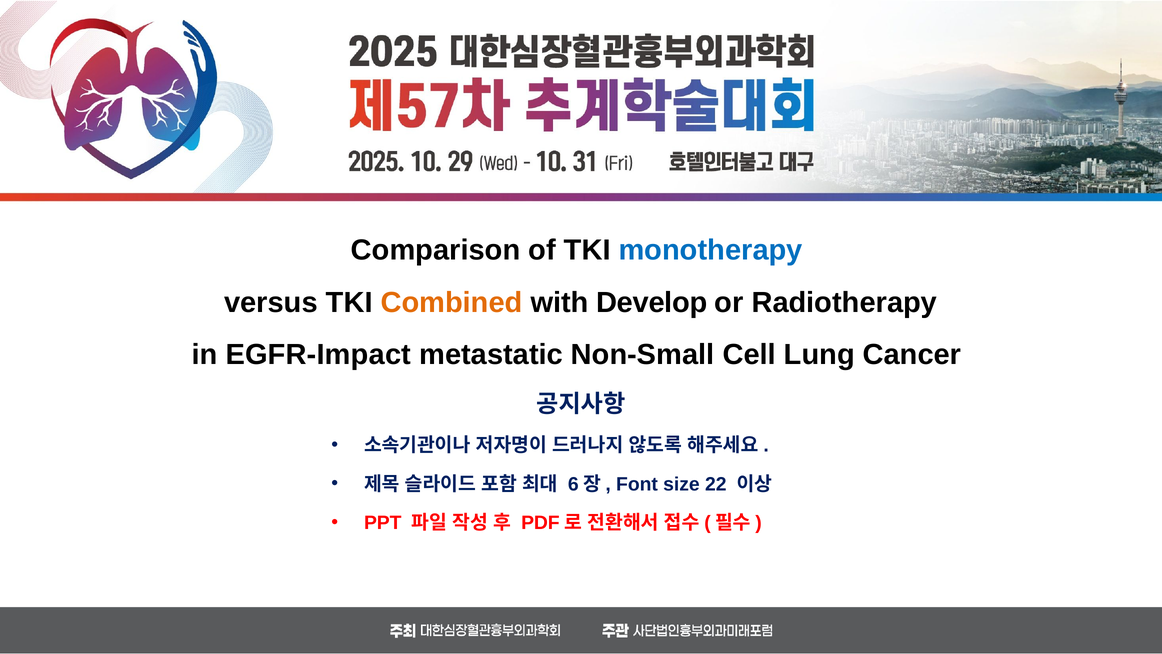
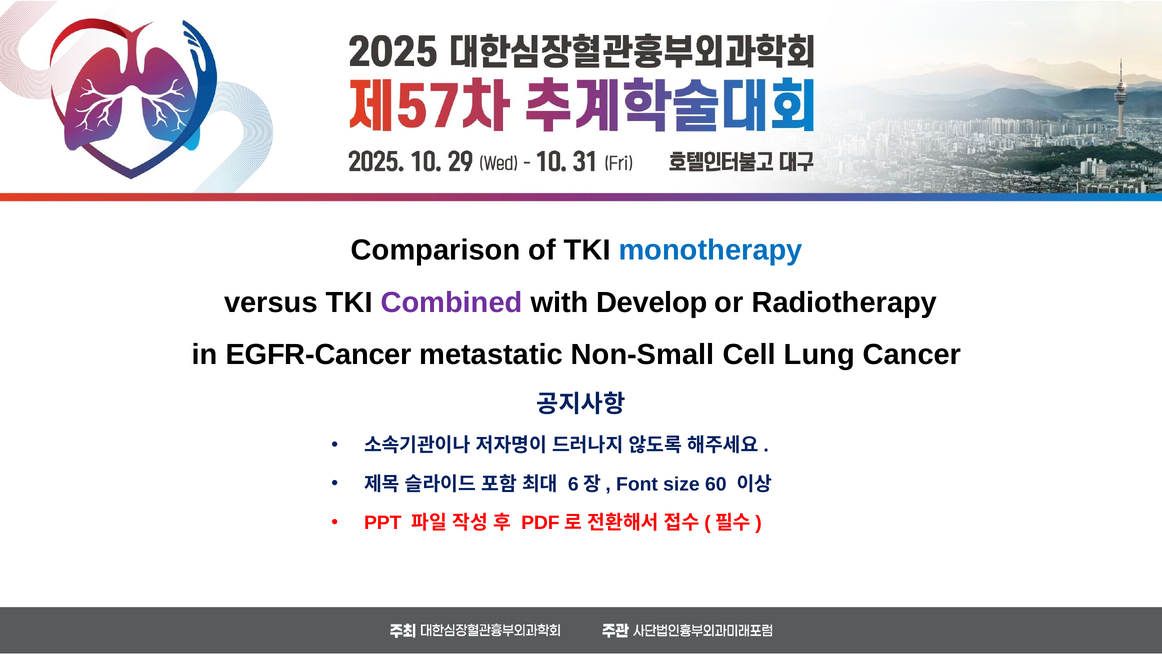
Combined colour: orange -> purple (452, 302)
EGFR-Impact: EGFR-Impact -> EGFR-Cancer (319, 355)
22: 22 -> 60 (716, 484)
